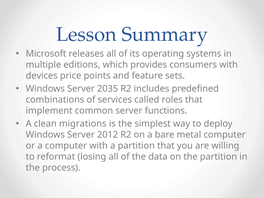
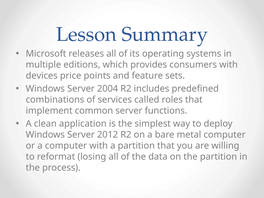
2035: 2035 -> 2004 (108, 89)
migrations: migrations -> application (83, 124)
